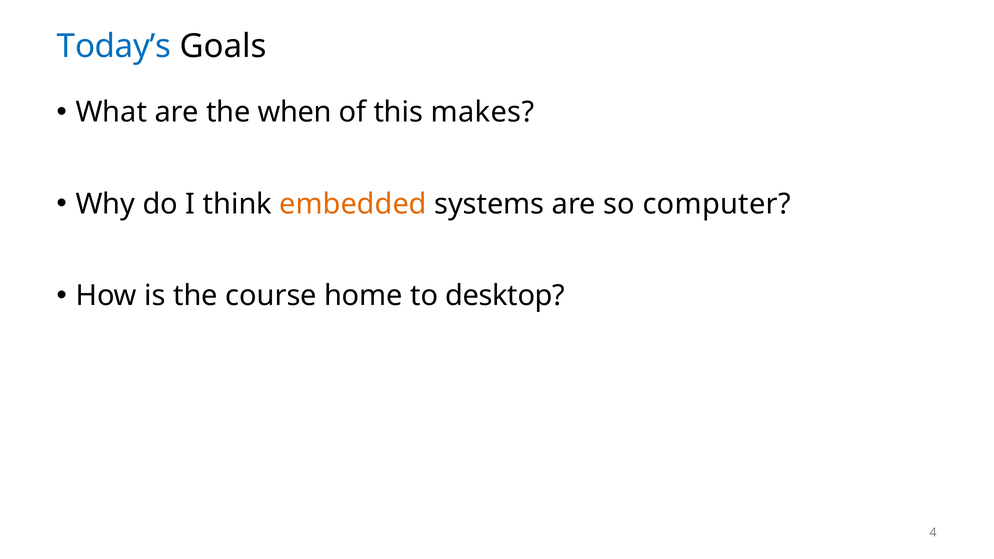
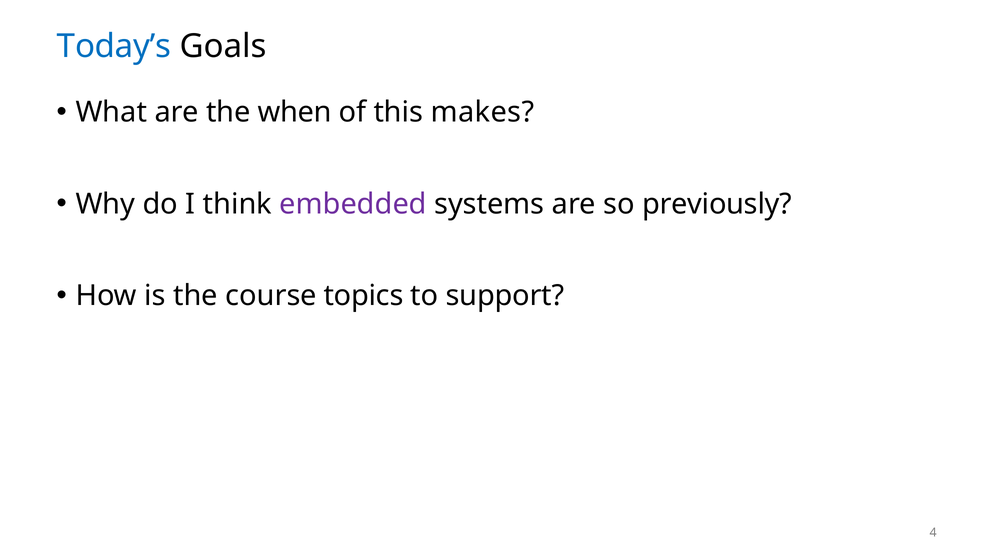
embedded colour: orange -> purple (353, 204)
computer: computer -> previously (717, 204)
home: home -> topics (364, 296)
desktop: desktop -> support (505, 296)
